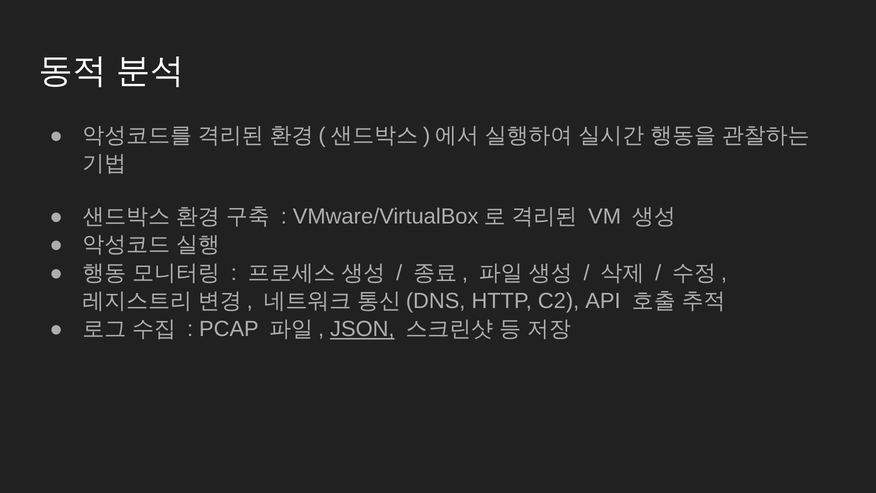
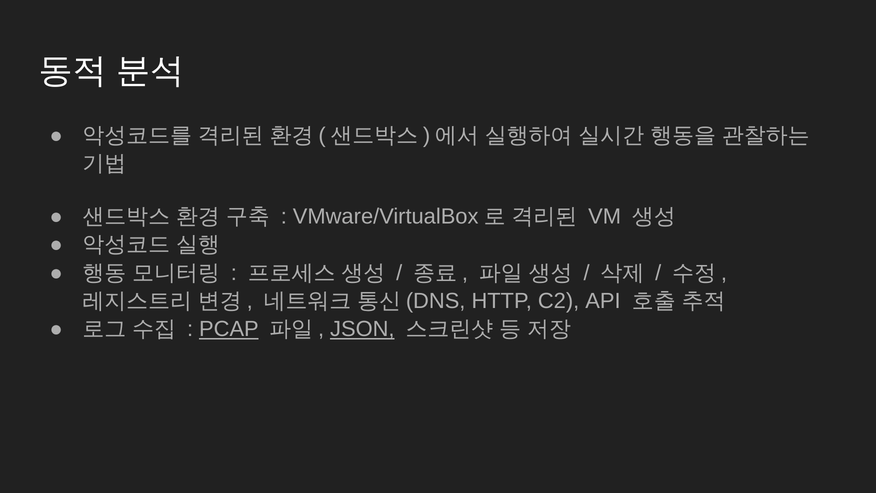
PCAP underline: none -> present (229, 329)
